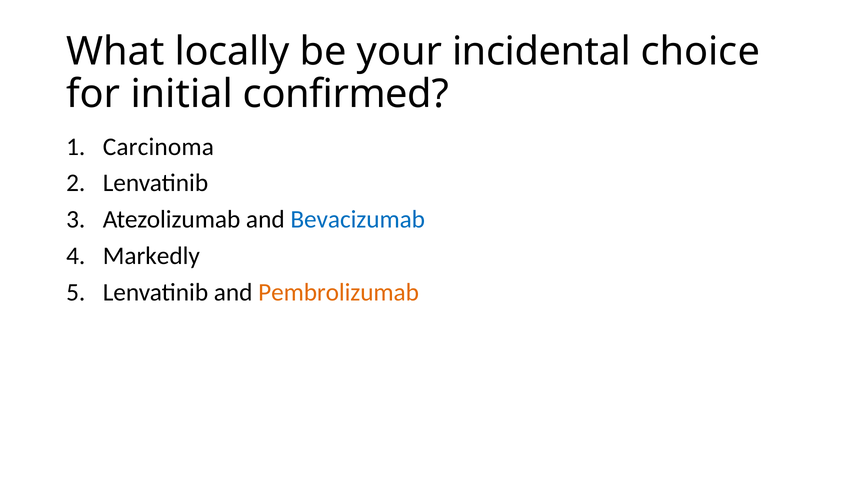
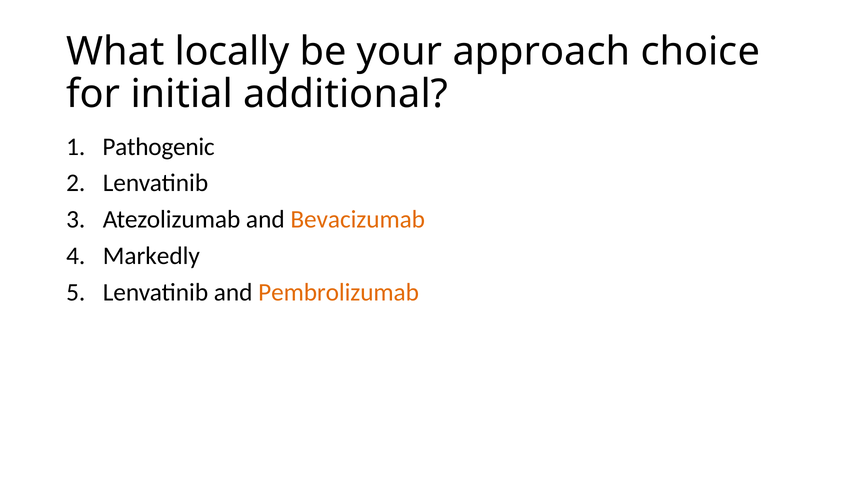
incidental: incidental -> approach (541, 51)
confirmed: confirmed -> additional (346, 94)
Carcinoma: Carcinoma -> Pathogenic (159, 147)
Bevacizumab colour: blue -> orange (358, 220)
